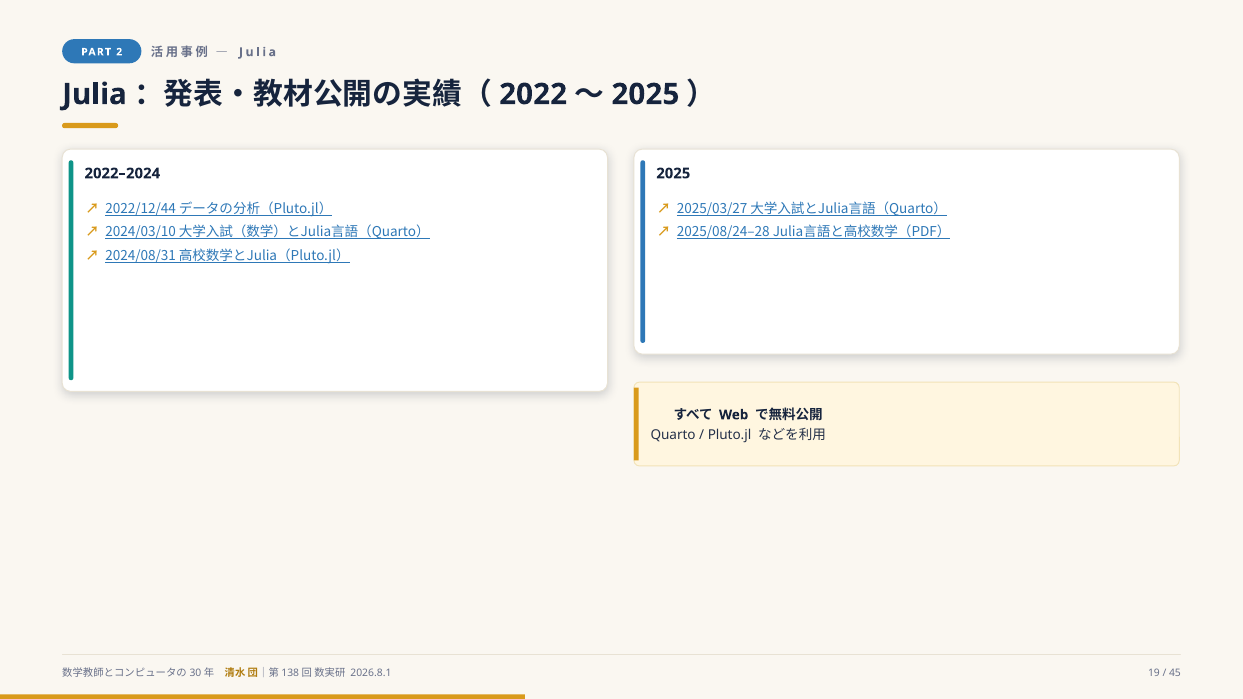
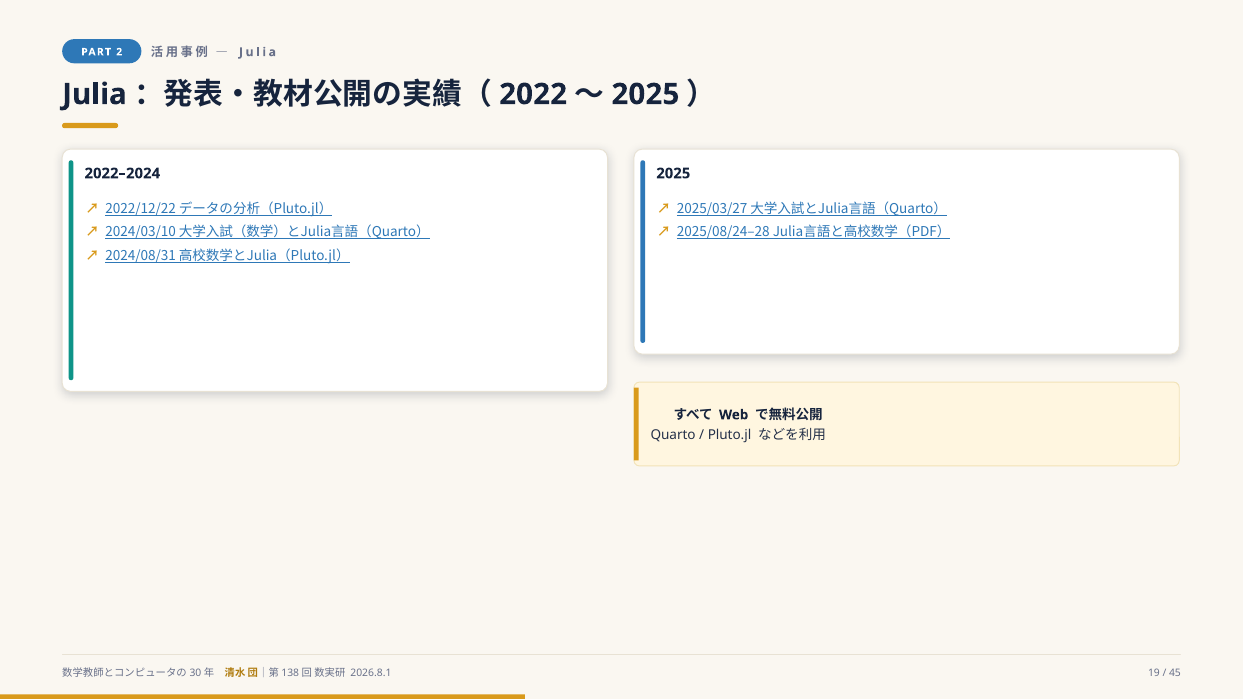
2022/12/44: 2022/12/44 -> 2022/12/22 (141, 209)
